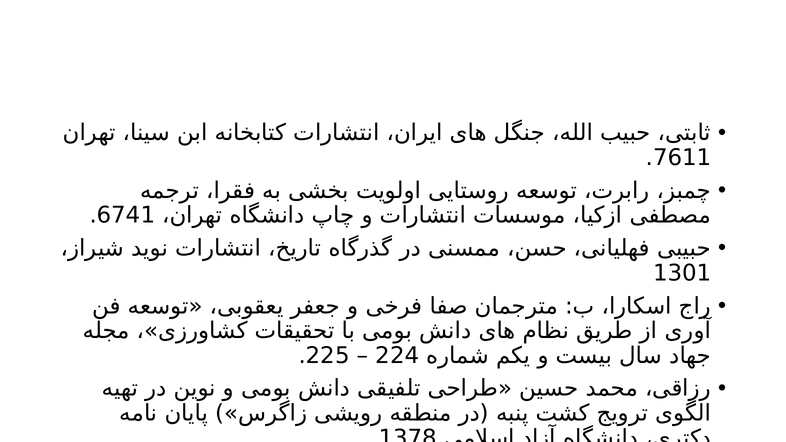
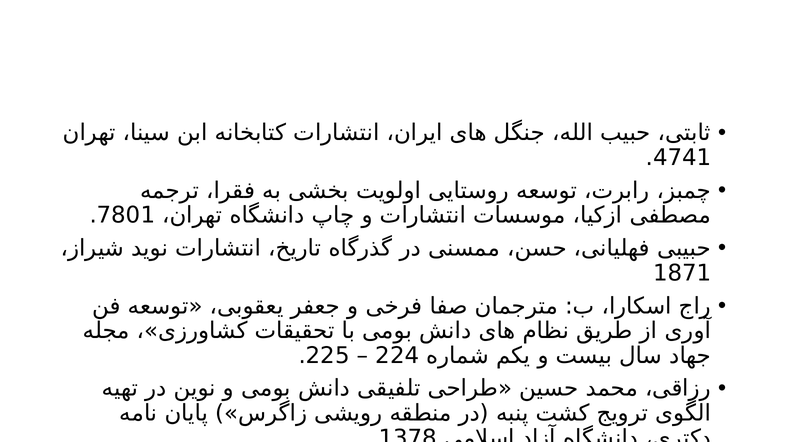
7611: 7611 -> 4741 (682, 158)
6741: 6741 -> 7801 (126, 215)
1301: 1301 -> 1871 (682, 273)
